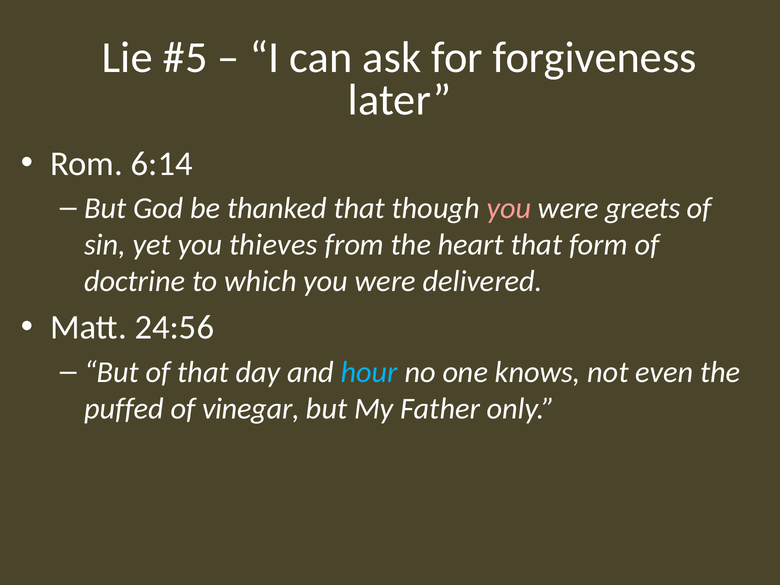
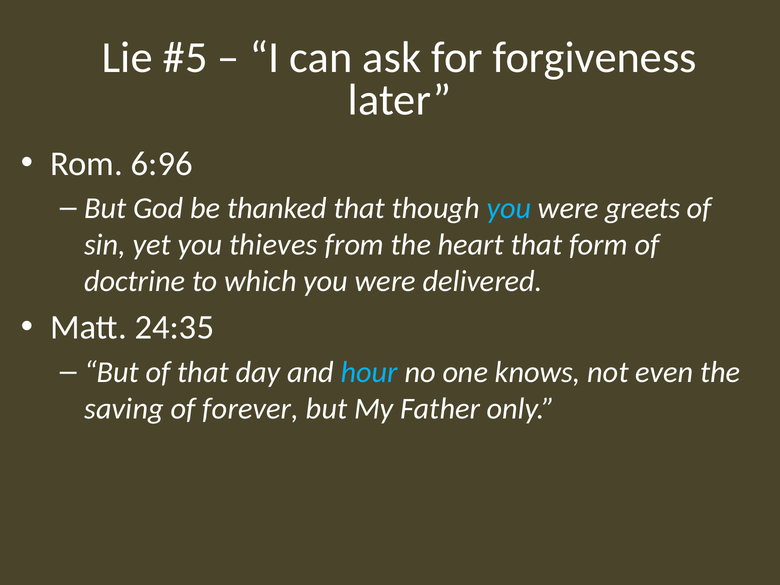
6:14: 6:14 -> 6:96 (162, 164)
you colour: pink -> light blue (509, 208)
24:56: 24:56 -> 24:35 (174, 328)
puffed: puffed -> saving (124, 409)
vinegar: vinegar -> forever (251, 409)
